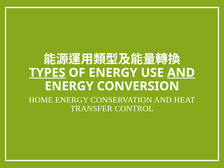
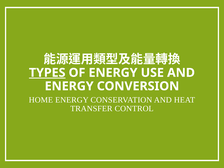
AND underline: present -> none (181, 73)
